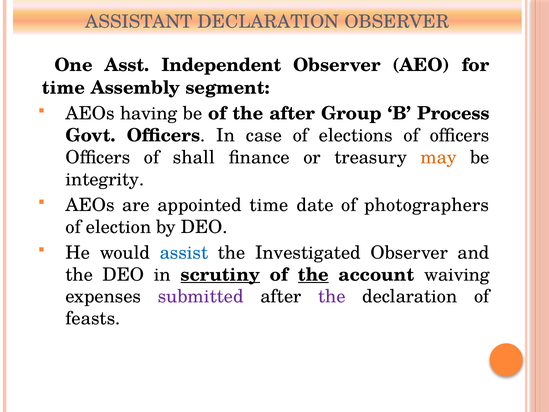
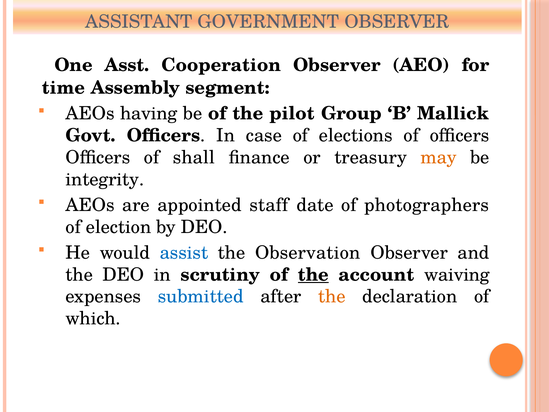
ASSISTANT DECLARATION: DECLARATION -> GOVERNMENT (268, 22)
Independent: Independent -> Cooperation (221, 65)
the after: after -> pilot (292, 113)
Process: Process -> Mallick (453, 113)
appointed time: time -> staff (269, 205)
Investigated: Investigated -> Observation (308, 253)
scrutiny underline: present -> none (220, 274)
submitted colour: purple -> blue (201, 296)
the colour: purple -> orange (332, 296)
feasts: feasts -> which (93, 318)
